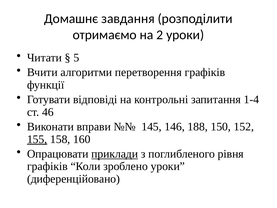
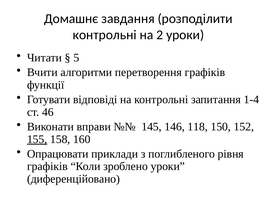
отримаємо: отримаємо -> контрольні (105, 35)
188: 188 -> 118 (198, 127)
приклади underline: present -> none (115, 154)
